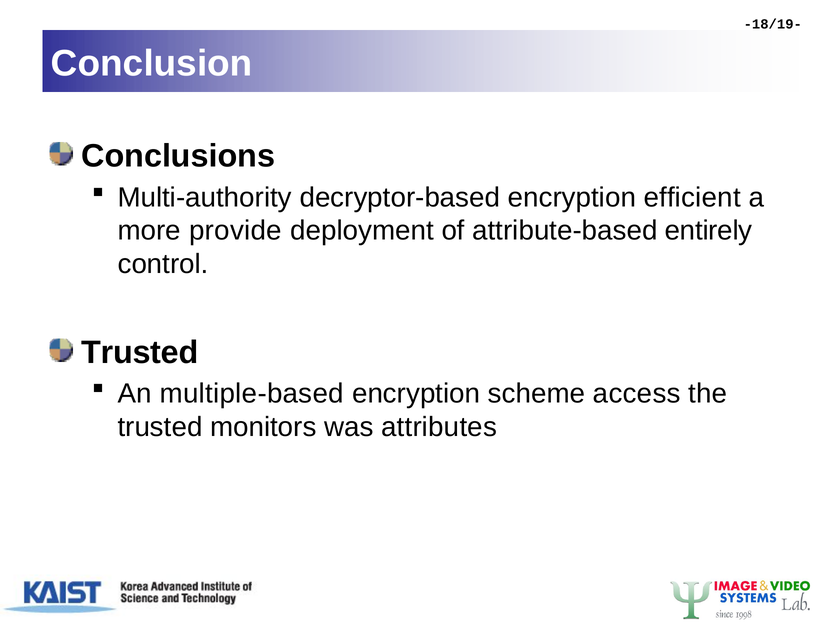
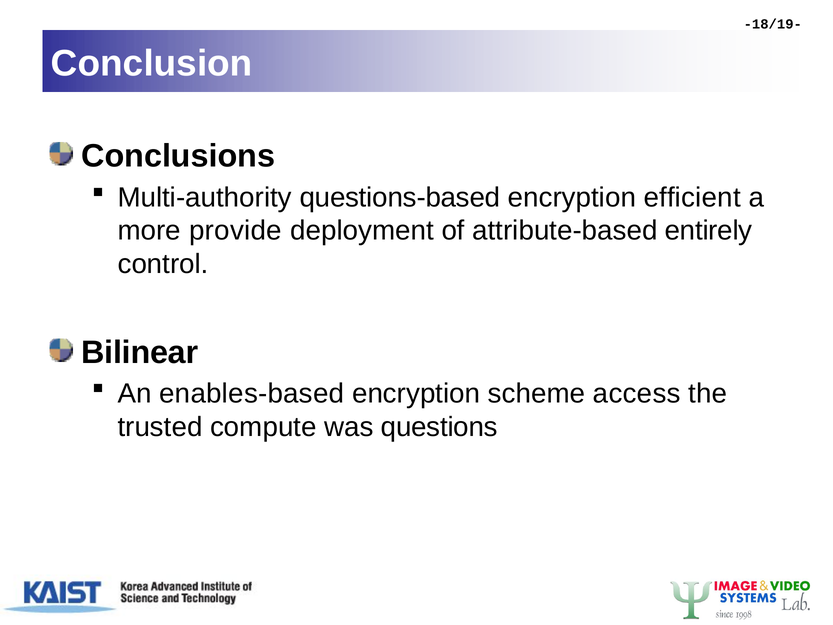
decryptor-based: decryptor-based -> questions-based (400, 197)
Trusted: Trusted -> Bilinear (140, 352)
multiple-based: multiple-based -> enables-based (252, 394)
monitors: monitors -> compute (263, 427)
attributes: attributes -> questions (439, 427)
